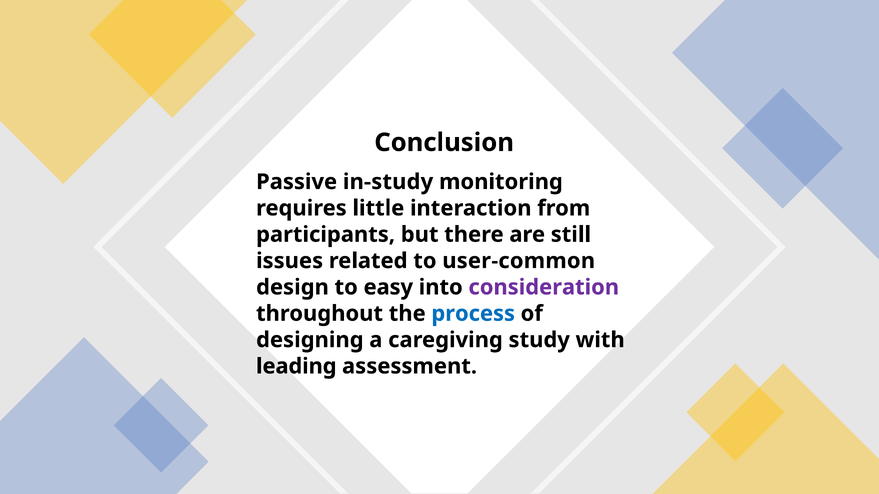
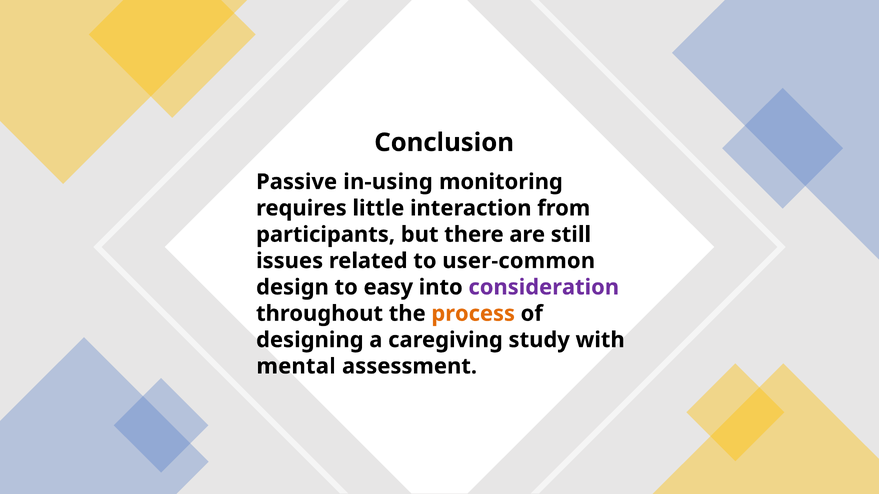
in-study: in-study -> in-using (388, 182)
process colour: blue -> orange (473, 314)
leading: leading -> mental (296, 367)
